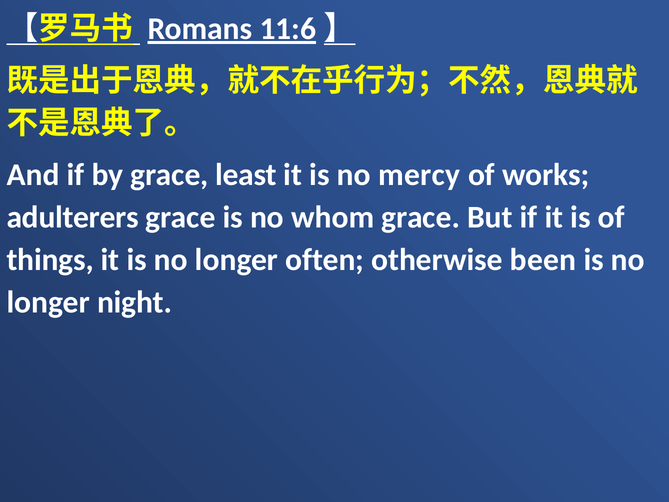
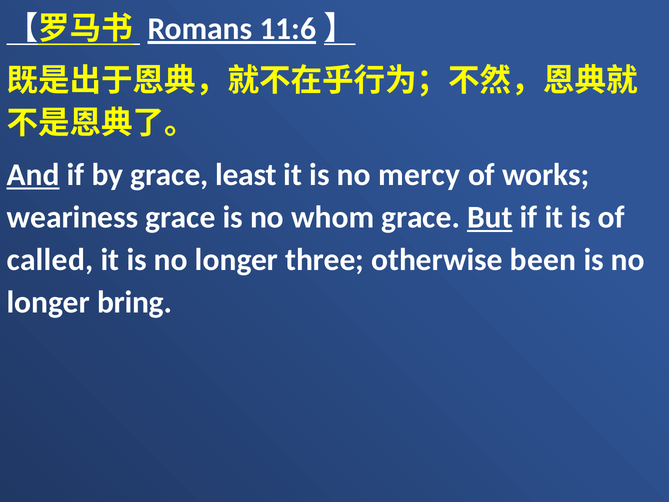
And underline: none -> present (33, 175)
adulterers: adulterers -> weariness (73, 217)
But underline: none -> present (490, 217)
things: things -> called (50, 260)
often: often -> three (325, 260)
night: night -> bring (135, 302)
